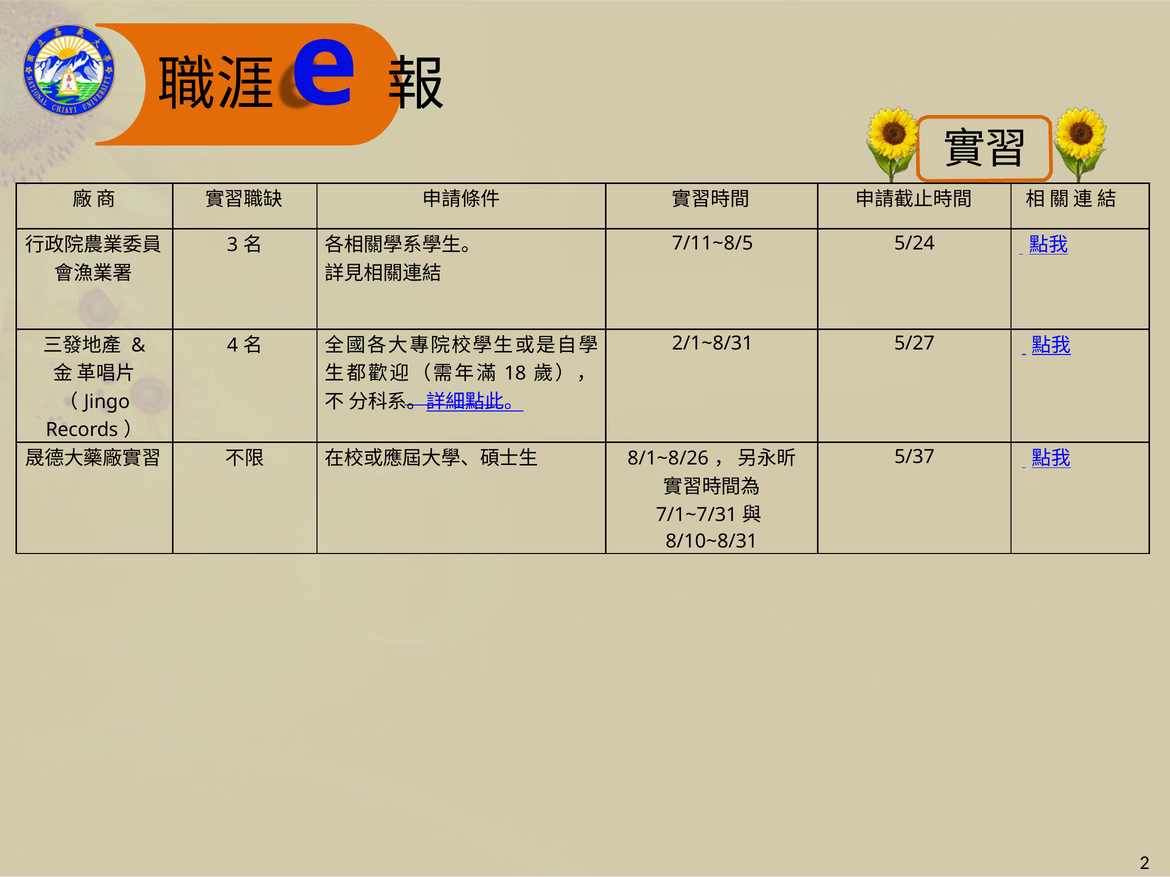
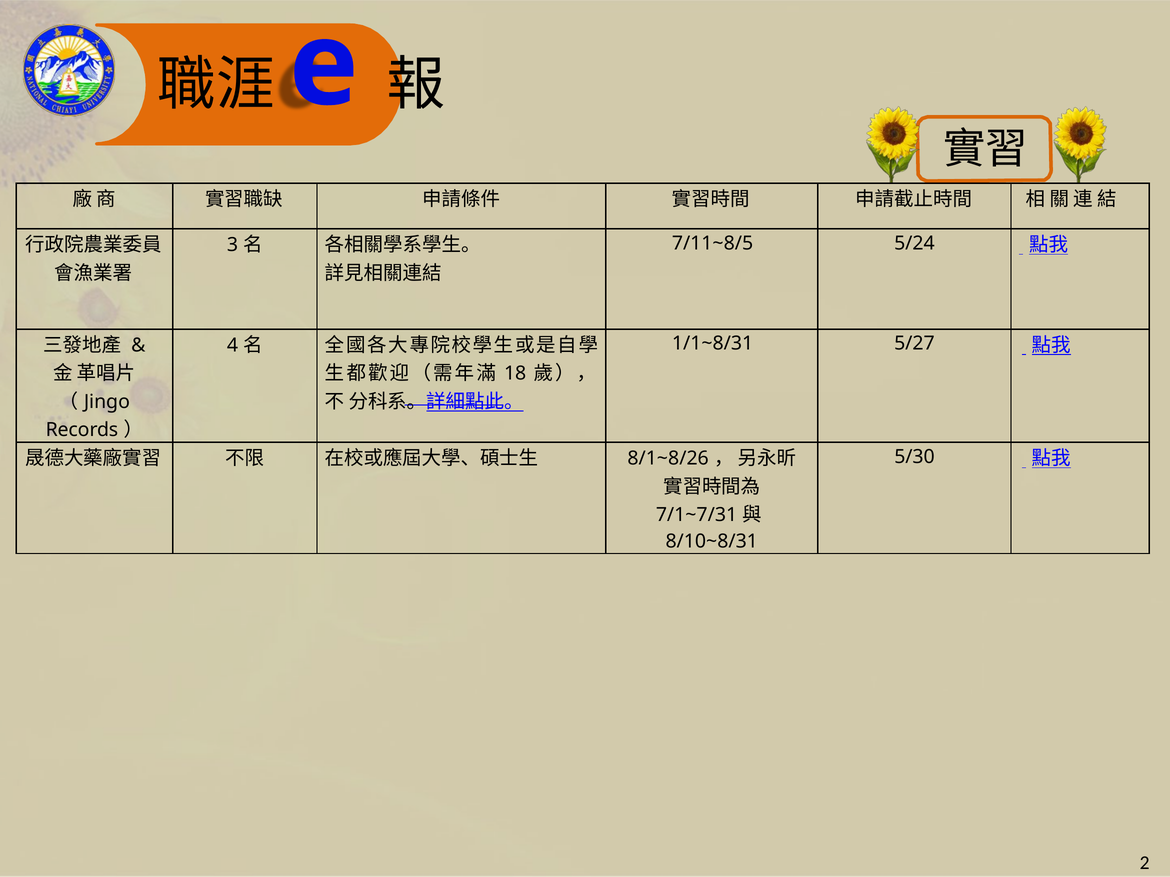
2/1~8/31: 2/1~8/31 -> 1/1~8/31 (713, 344)
5/37: 5/37 -> 5/30 (914, 457)
